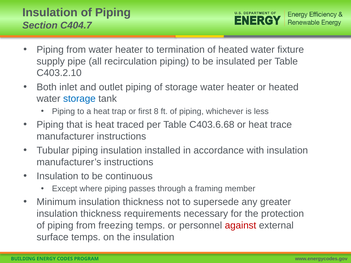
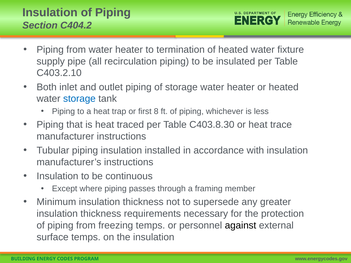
C404.7: C404.7 -> C404.2 (76, 25)
C403.6.68: C403.6.68 -> C403.8.30 (212, 125)
against colour: red -> black (241, 226)
